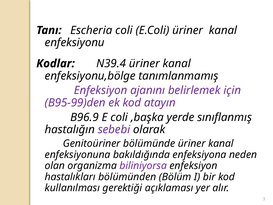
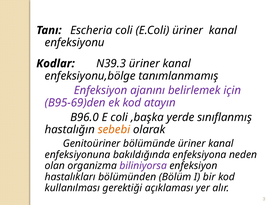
N39.4: N39.4 -> N39.3 (111, 63)
B95-99)den: B95-99)den -> B95-69)den (75, 103)
B96.9: B96.9 -> B96.0 (85, 117)
sebebi colour: purple -> orange (114, 129)
